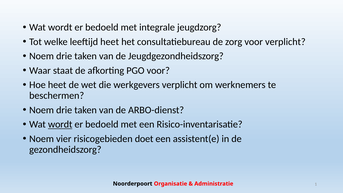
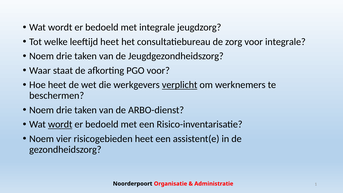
voor verplicht: verplicht -> integrale (285, 42)
verplicht underline: none -> present (180, 85)
risicogebieden doet: doet -> heet (144, 139)
